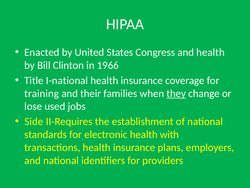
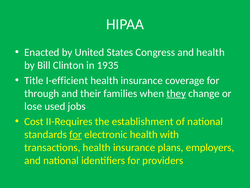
1966: 1966 -> 1935 (108, 65)
I-national: I-national -> I-efficient (67, 80)
training: training -> through (42, 93)
Side: Side -> Cost (34, 121)
for underline: none -> present (76, 134)
